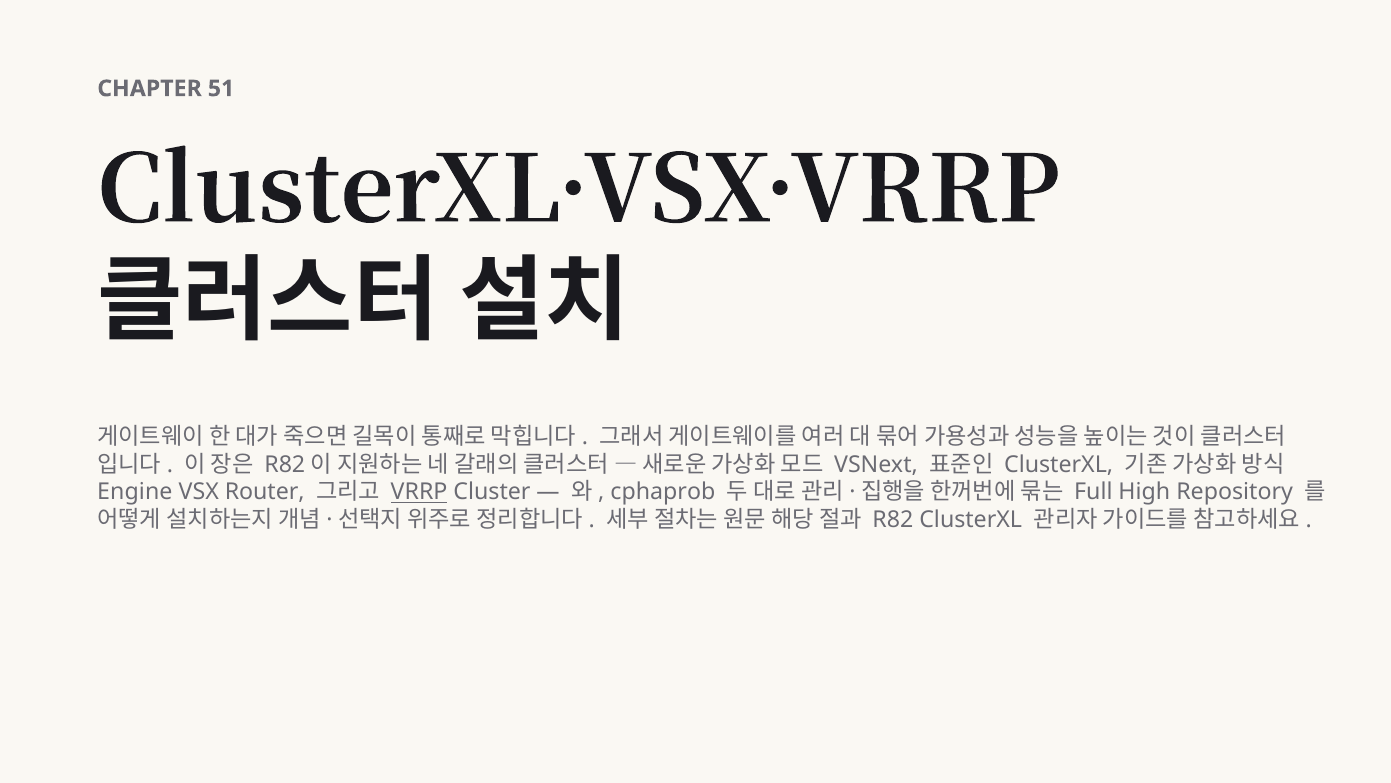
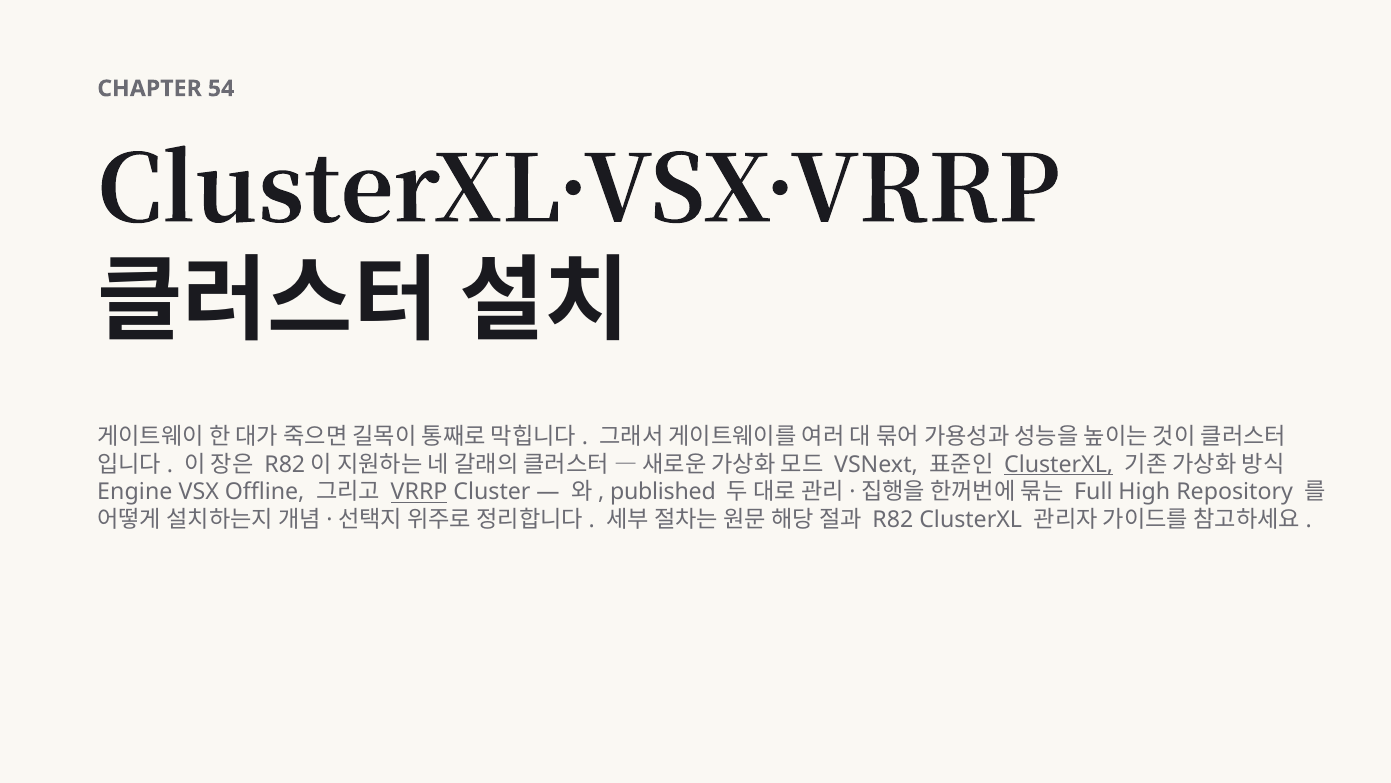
51: 51 -> 54 (221, 88)
ClusterXL underline: none -> present (1059, 464)
Router: Router -> Offline (265, 492)
cphaprob: cphaprob -> published (663, 492)
